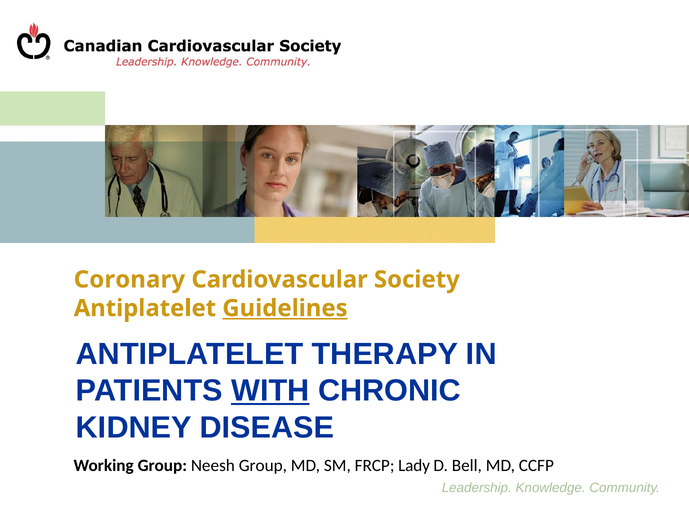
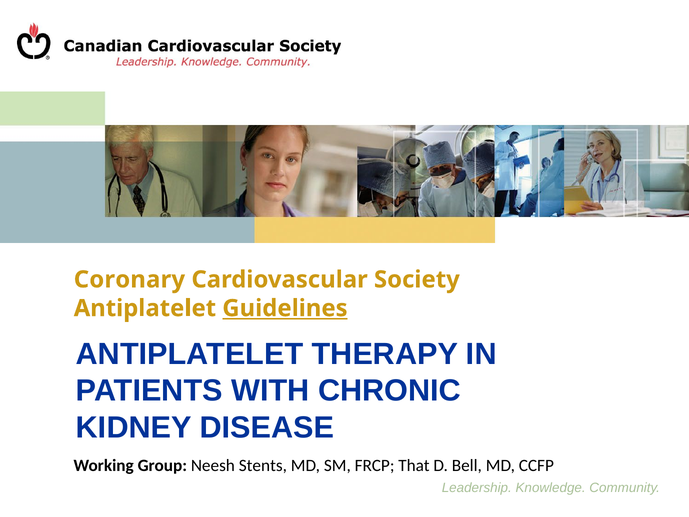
WITH underline: present -> none (270, 391)
Neesh Group: Group -> Stents (263, 465)
Lady: Lady -> That (414, 465)
